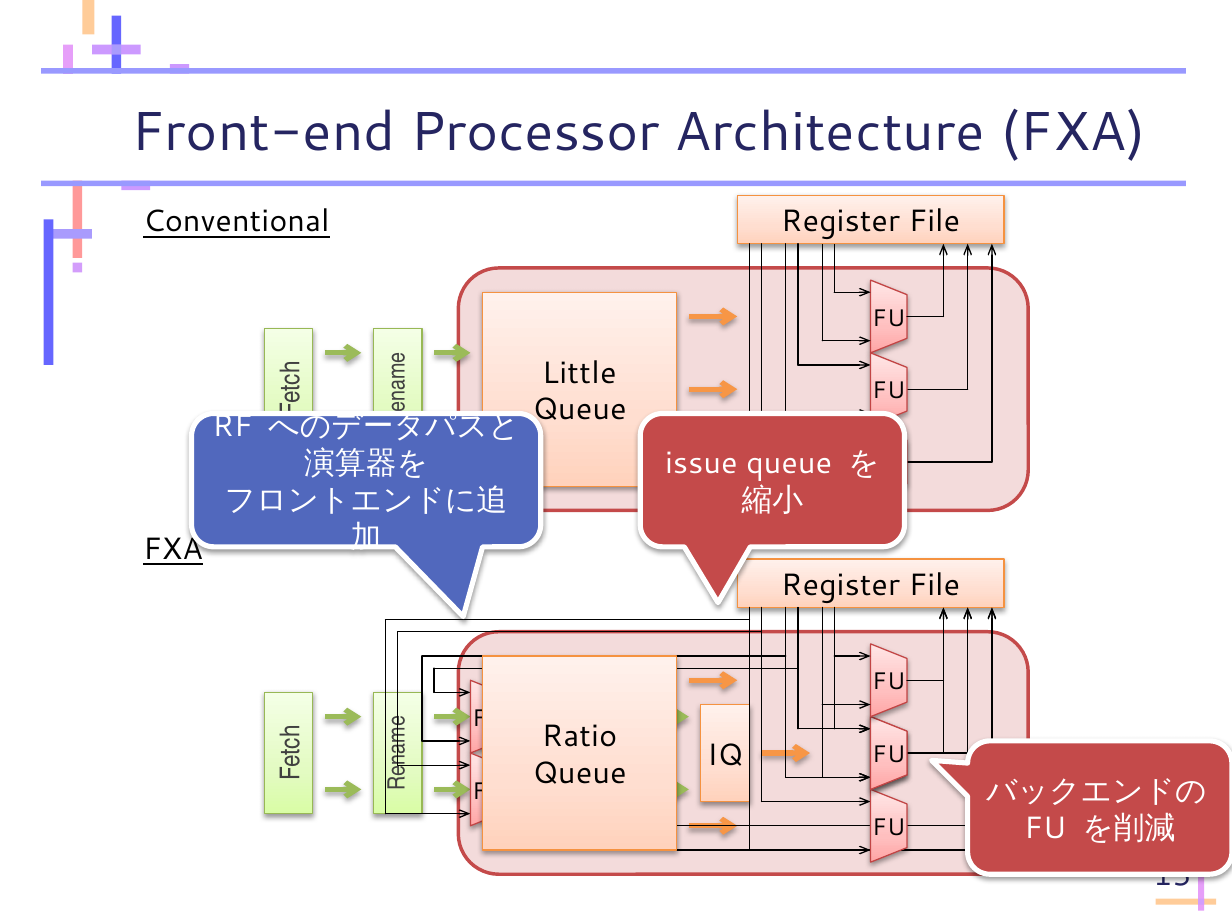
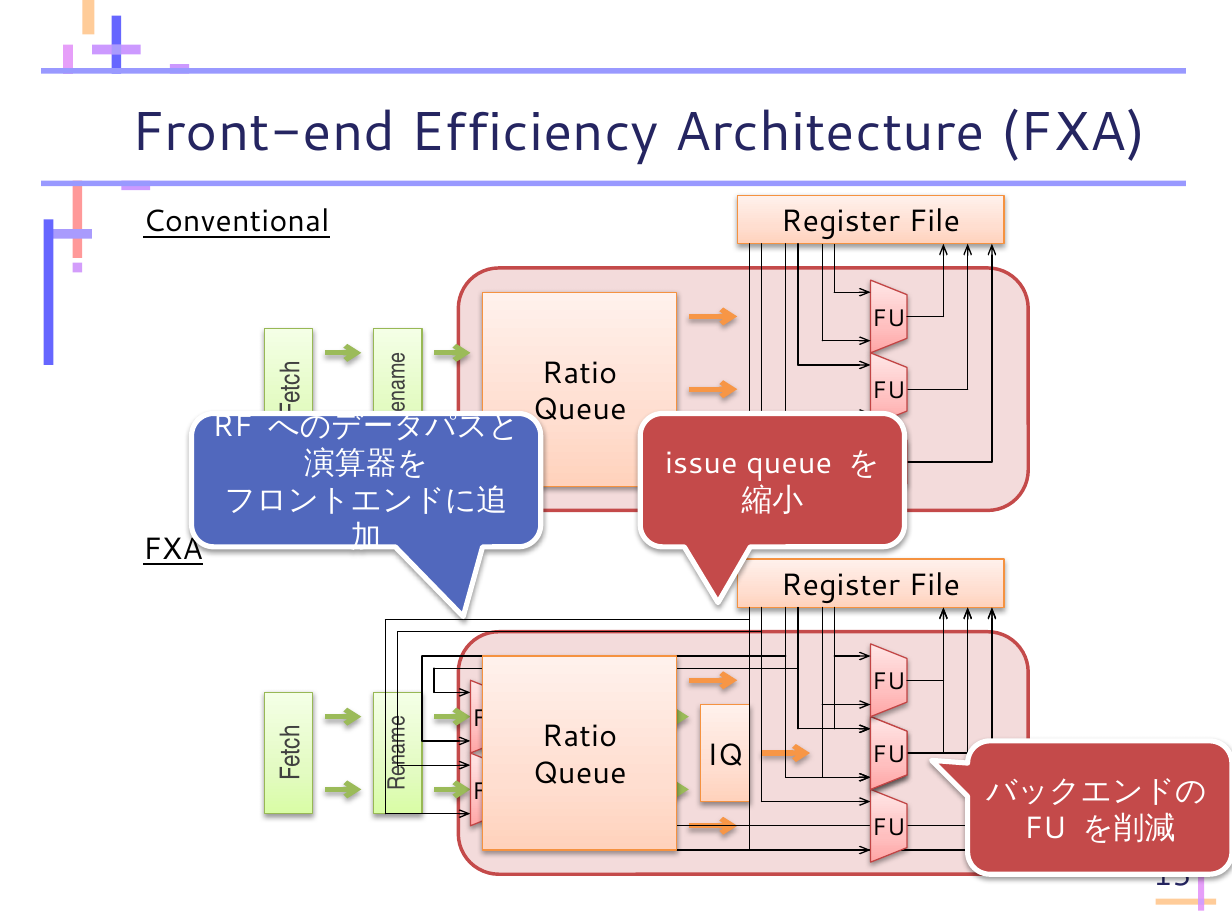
Processor: Processor -> Efficiency (535, 132)
Little: Little -> Ratio (579, 373)
